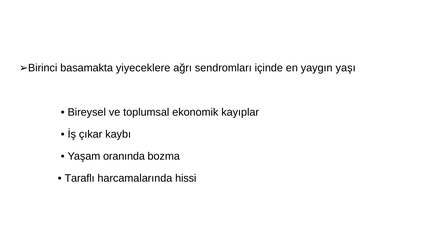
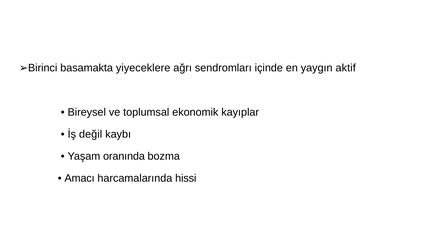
yaşı: yaşı -> aktif (346, 68)
çıkar: çıkar -> değil (91, 134)
Taraflı: Taraflı -> Amacı (80, 178)
